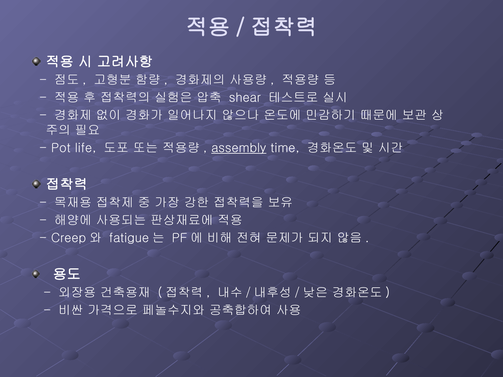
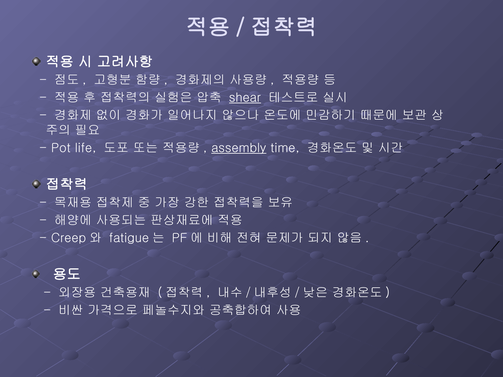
shear underline: none -> present (245, 98)
